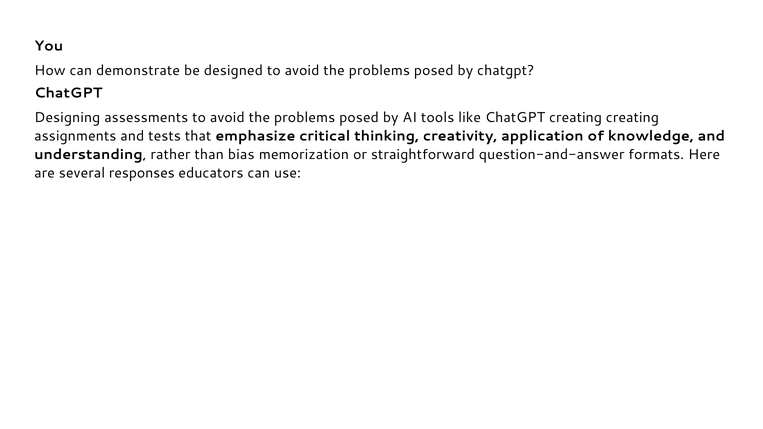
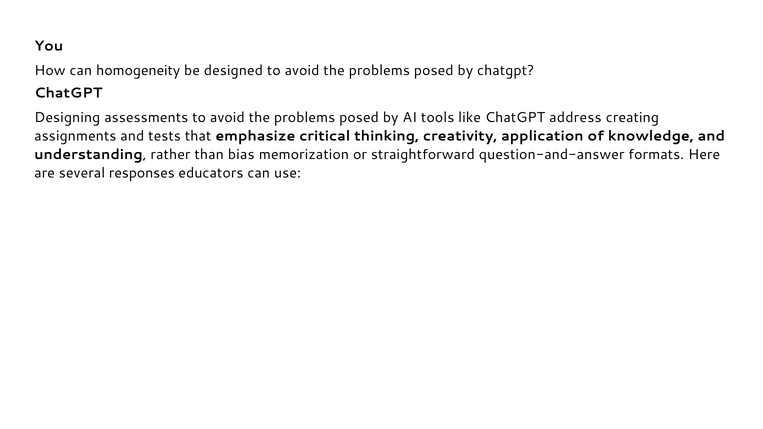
demonstrate: demonstrate -> homogeneity (138, 71)
ChatGPT creating: creating -> address (575, 118)
